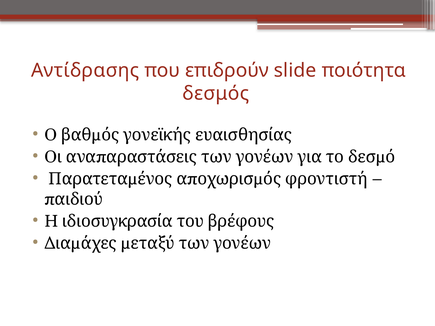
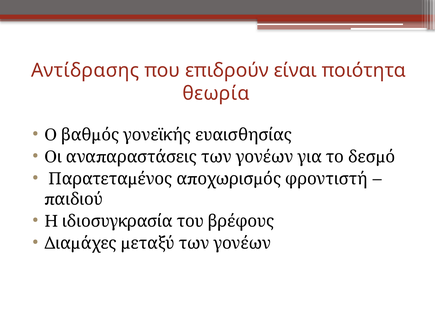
slide: slide -> είναι (295, 70)
δεσμός: δεσμός -> θεωρία (216, 94)
